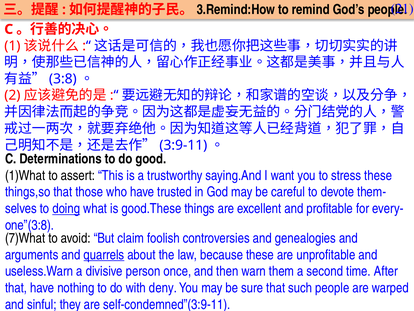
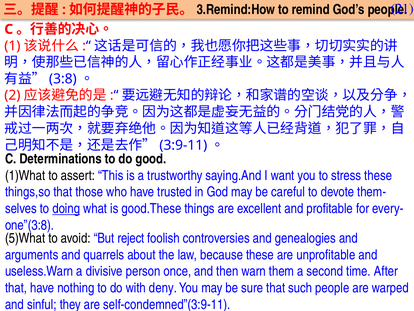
7)What: 7)What -> 5)What (25, 238)
claim: claim -> reject (131, 238)
quarrels underline: present -> none (104, 254)
